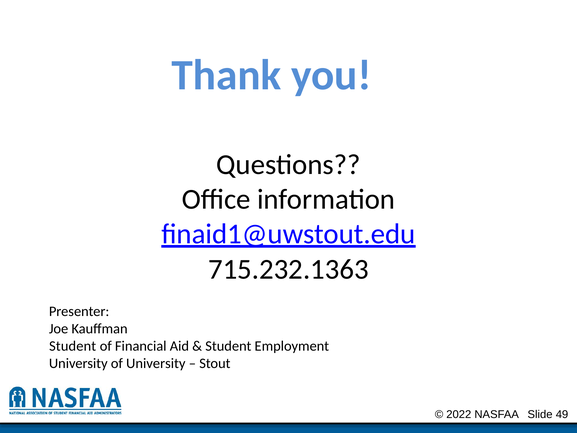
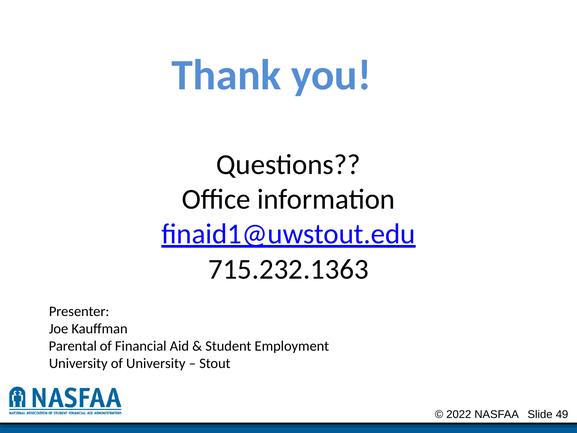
Student: Student -> Parental (73, 346)
